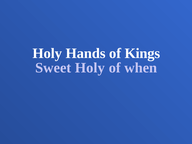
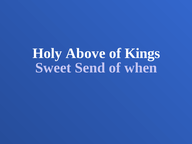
Hands: Hands -> Above (86, 53)
Sweet Holy: Holy -> Send (90, 68)
